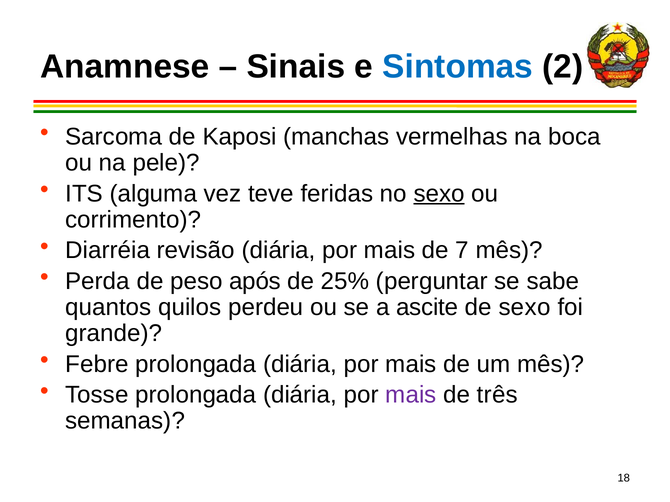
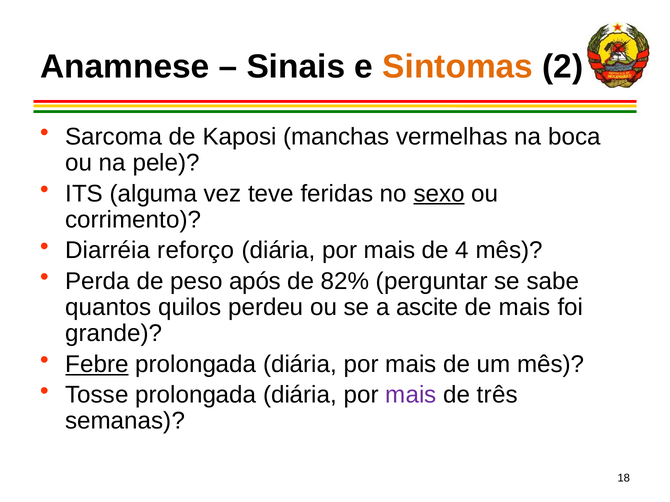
Sintomas colour: blue -> orange (458, 67)
revisão: revisão -> reforço (196, 251)
7: 7 -> 4 (462, 251)
25%: 25% -> 82% (345, 281)
de sexo: sexo -> mais (525, 308)
Febre underline: none -> present (97, 365)
